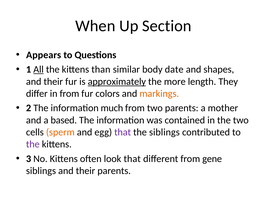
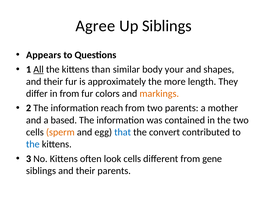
When: When -> Agree (95, 26)
Up Section: Section -> Siblings (167, 26)
date: date -> your (174, 69)
approximately underline: present -> none (117, 81)
much: much -> reach (112, 108)
that colour: purple -> blue (123, 132)
the siblings: siblings -> convert (164, 132)
the colour: purple -> blue (33, 144)
look that: that -> cells (132, 158)
